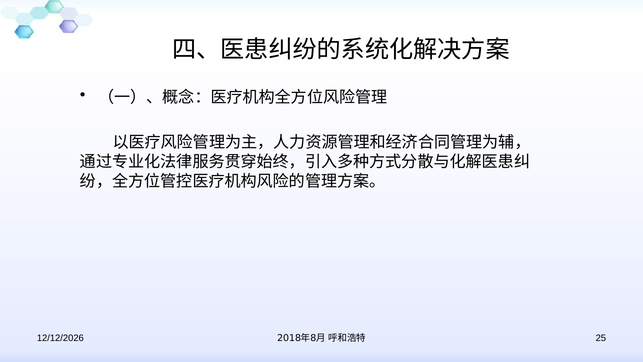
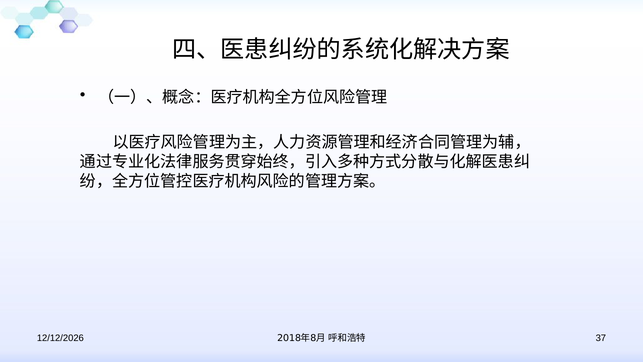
25: 25 -> 37 (601, 338)
